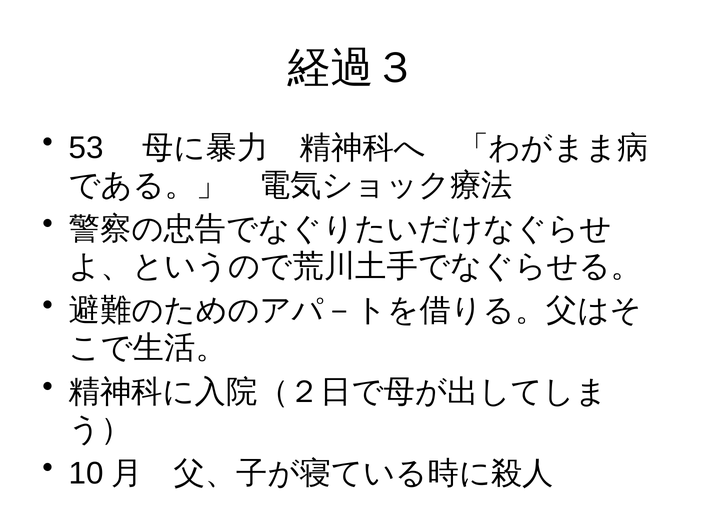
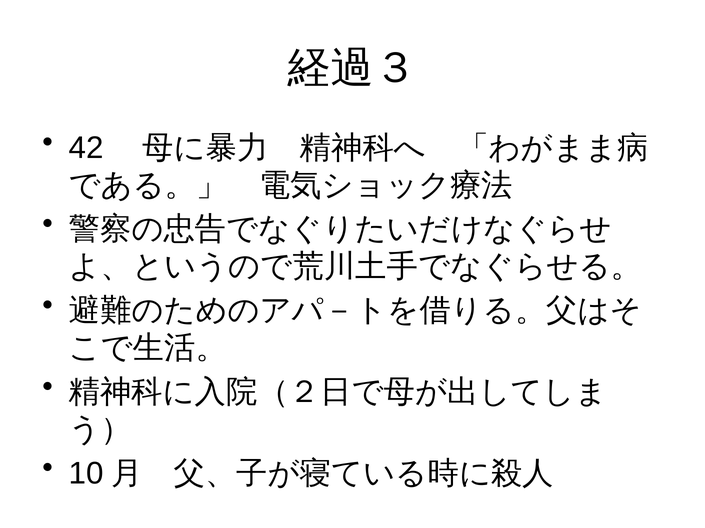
53: 53 -> 42 (86, 148)
